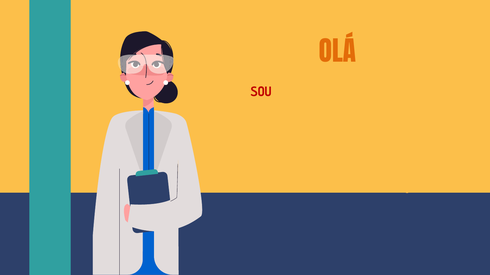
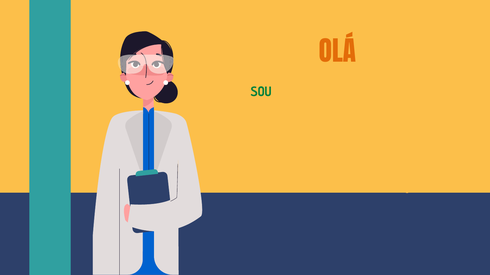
SOU colour: red -> green (261, 92)
